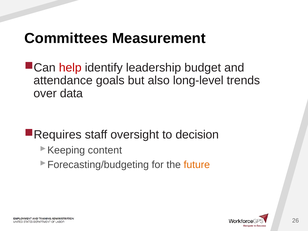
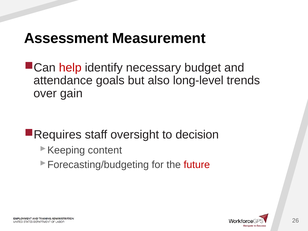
Committees: Committees -> Assessment (66, 38)
leadership: leadership -> necessary (154, 68)
data: data -> gain (71, 93)
future colour: orange -> red (197, 165)
